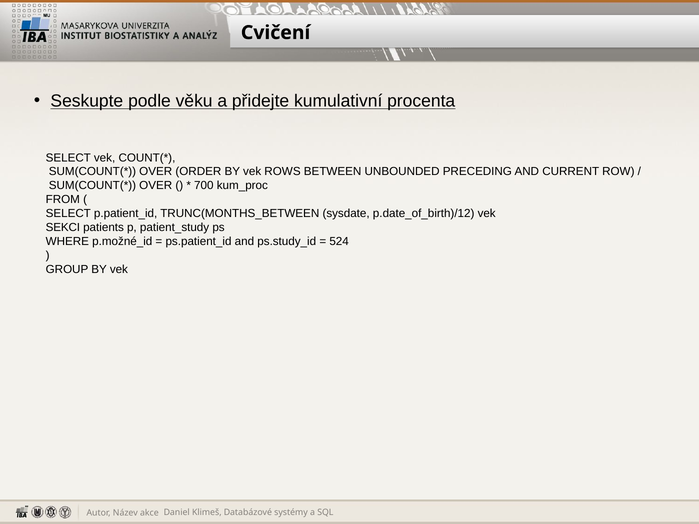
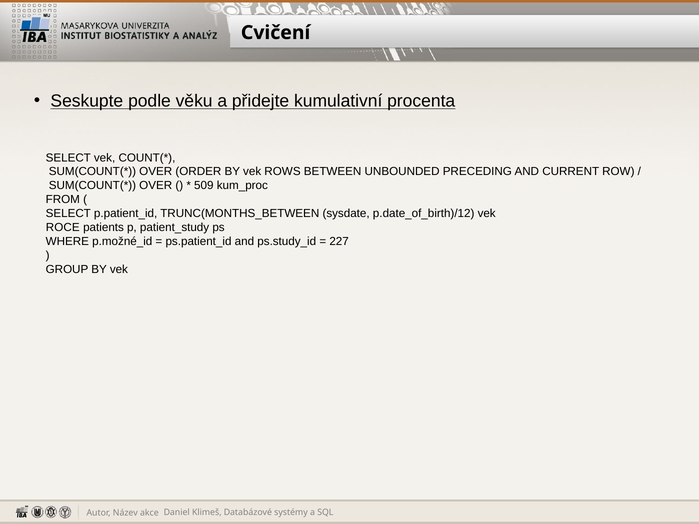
700: 700 -> 509 (204, 186)
SEKCI: SEKCI -> ROCE (63, 228)
524: 524 -> 227 (339, 242)
